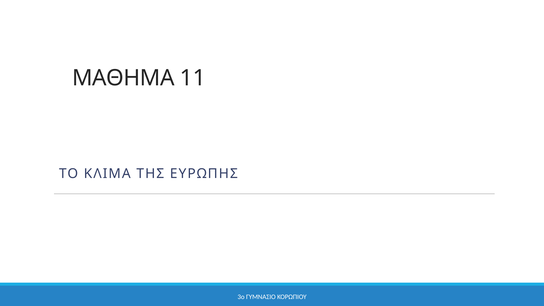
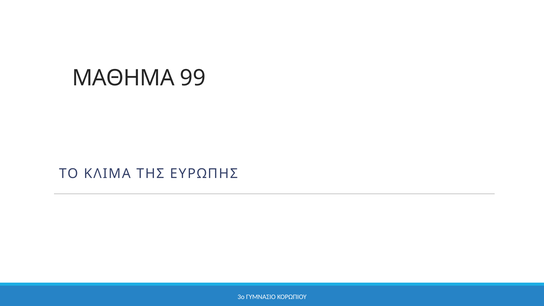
11: 11 -> 99 (193, 78)
